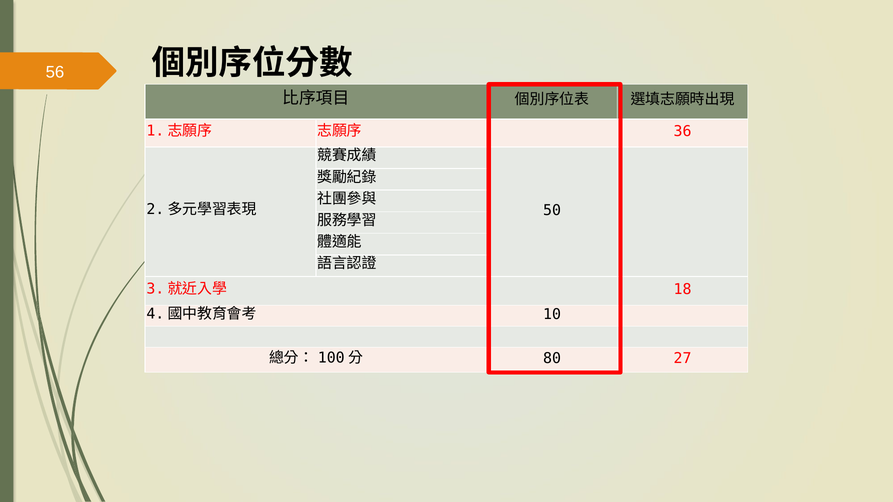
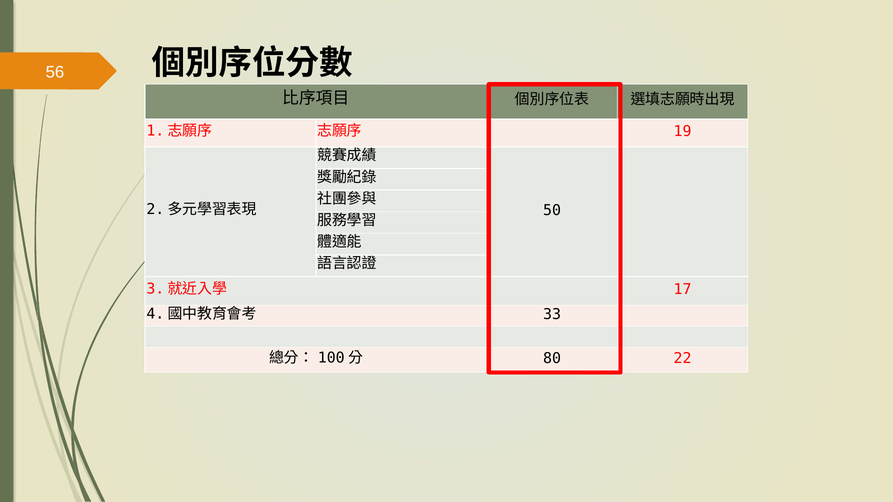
36: 36 -> 19 (683, 132)
18: 18 -> 17 (683, 290)
10: 10 -> 33 (552, 315)
27: 27 -> 22 (683, 359)
